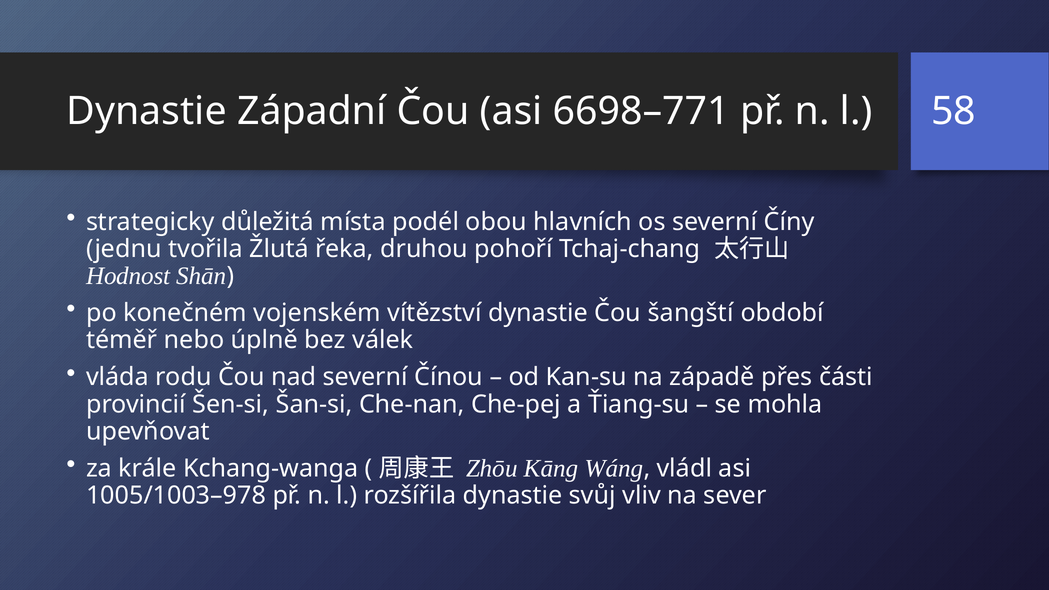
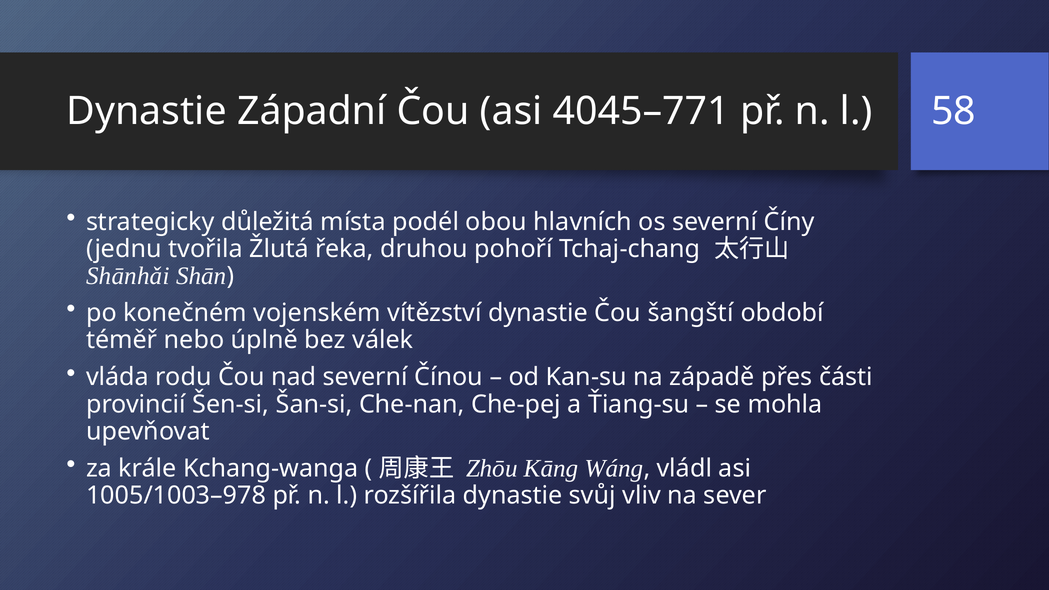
6698–771: 6698–771 -> 4045–771 (641, 111)
Hodnost: Hodnost -> Shānhǎi (128, 276)
